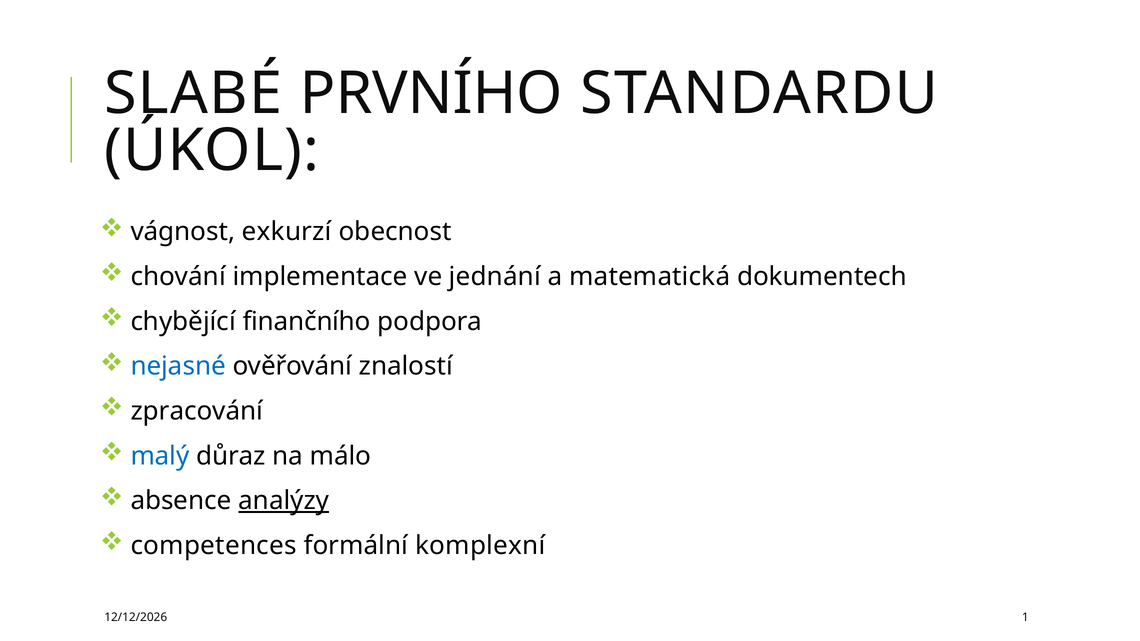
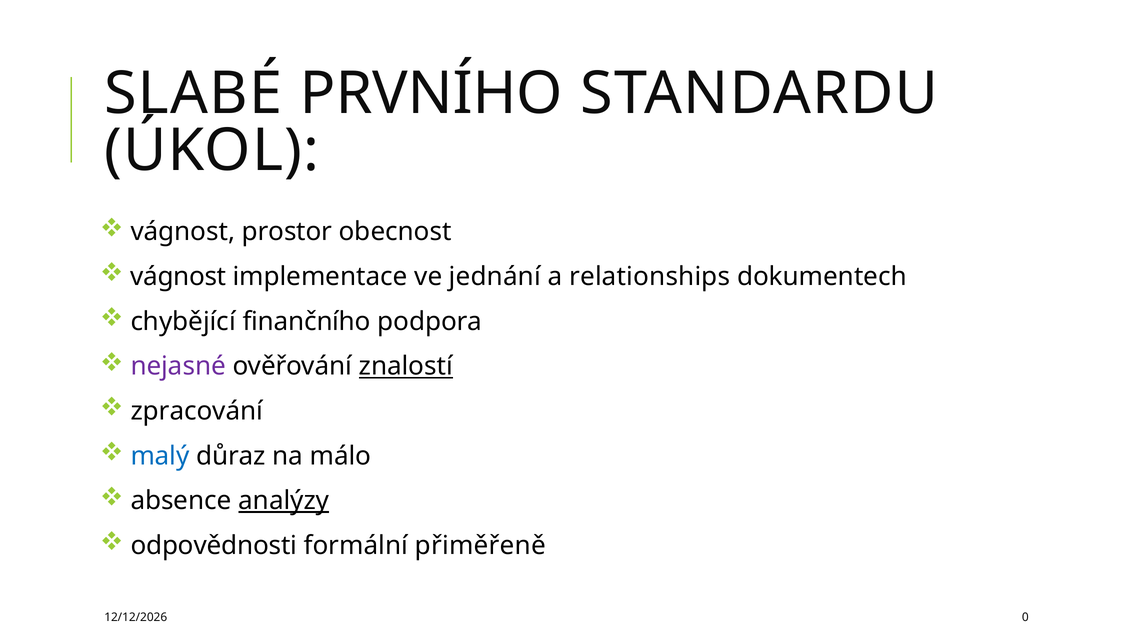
exkurzí: exkurzí -> prostor (287, 232)
chování: chování -> vágnost (178, 277)
matematická: matematická -> relationships (650, 277)
nejasné colour: blue -> purple (178, 366)
znalostí underline: none -> present (406, 366)
competences: competences -> odpovědnosti (214, 546)
komplexní: komplexní -> přiměřeně (480, 546)
1: 1 -> 0 (1025, 618)
